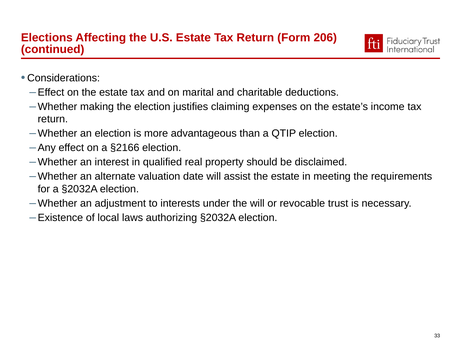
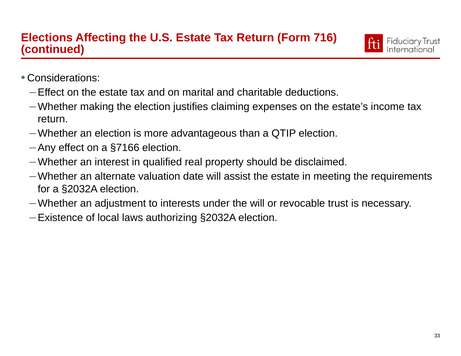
206: 206 -> 716 (325, 38)
§2166: §2166 -> §7166 (125, 148)
